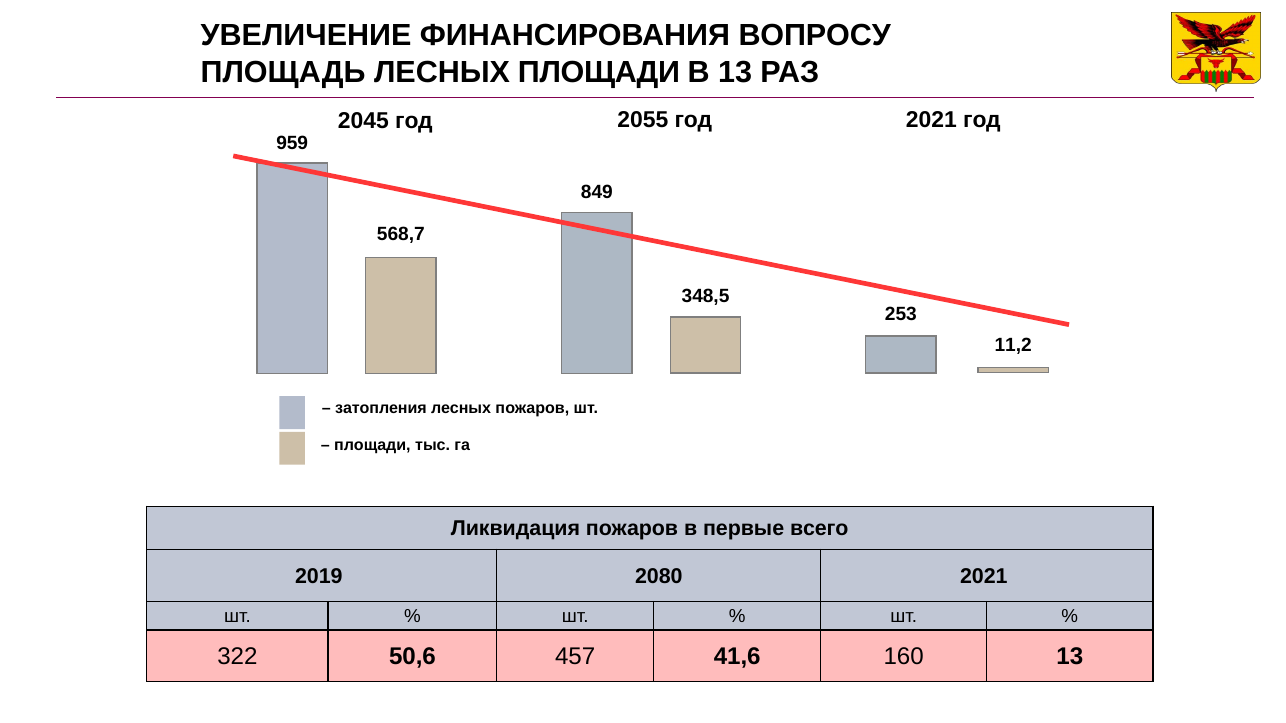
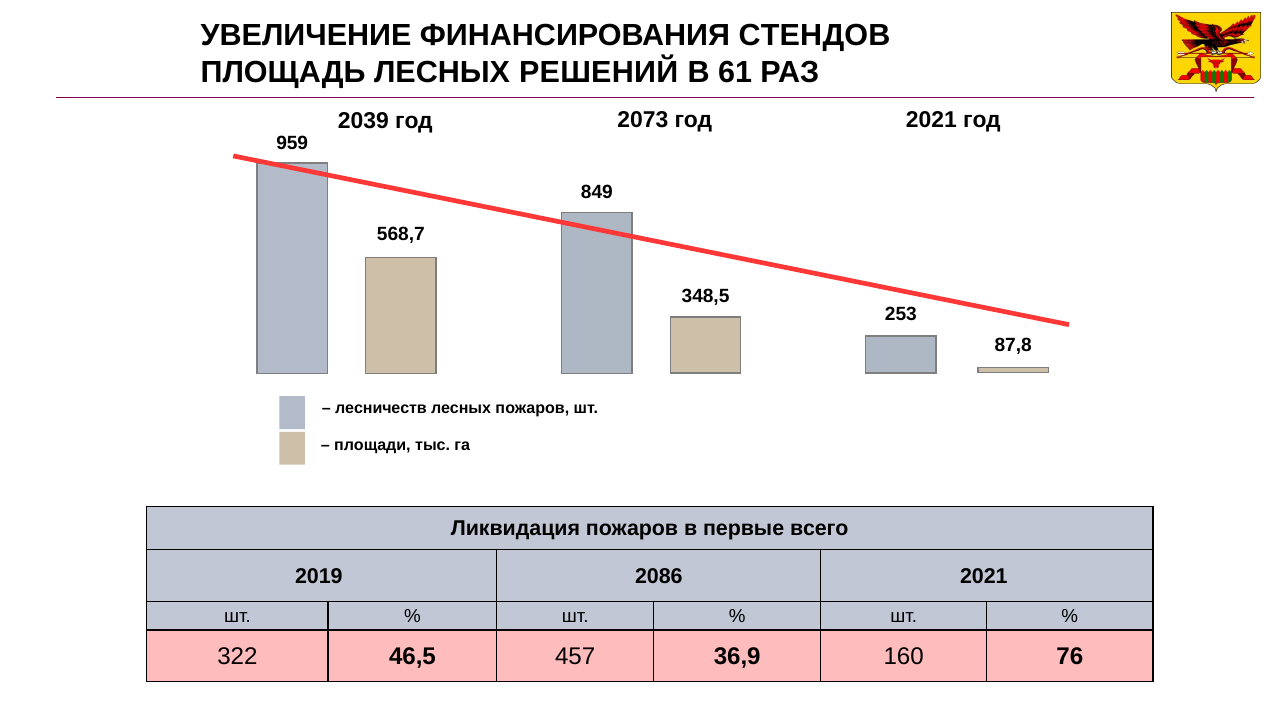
ВОПРОСУ: ВОПРОСУ -> СТЕНДОВ (815, 36)
ЛЕСНЫХ ПЛОЩАДИ: ПЛОЩАДИ -> РЕШЕНИЙ (599, 73)
В 13: 13 -> 61 (735, 73)
2045: 2045 -> 2039 (363, 121)
2055: 2055 -> 2073 (643, 120)
11,2: 11,2 -> 87,8 (1013, 345)
затопления: затопления -> лесничеств (381, 409)
2080: 2080 -> 2086 (659, 576)
50,6: 50,6 -> 46,5 (412, 657)
41,6: 41,6 -> 36,9 (737, 657)
160 13: 13 -> 76 (1070, 657)
